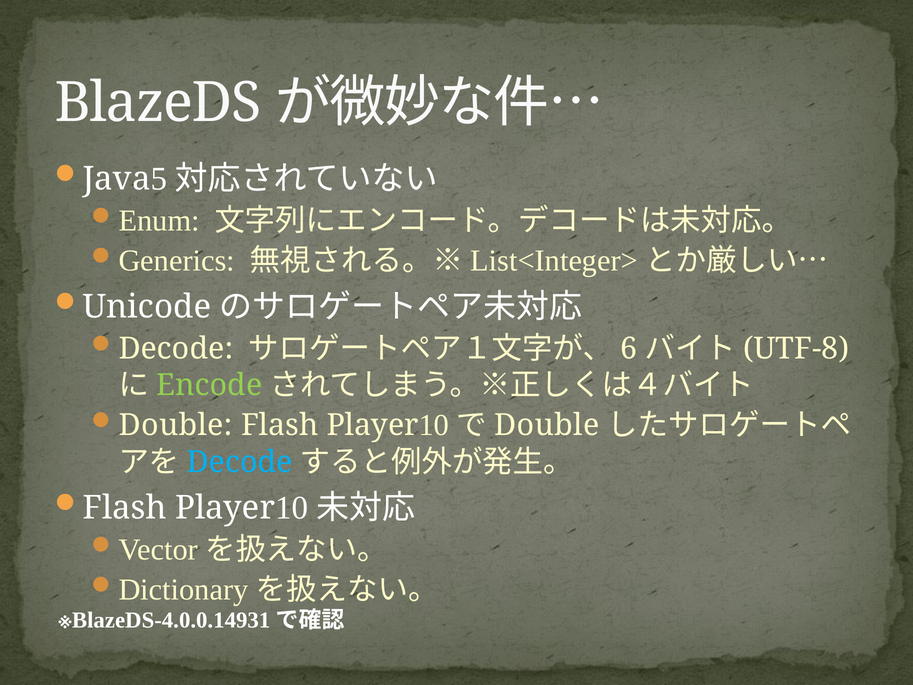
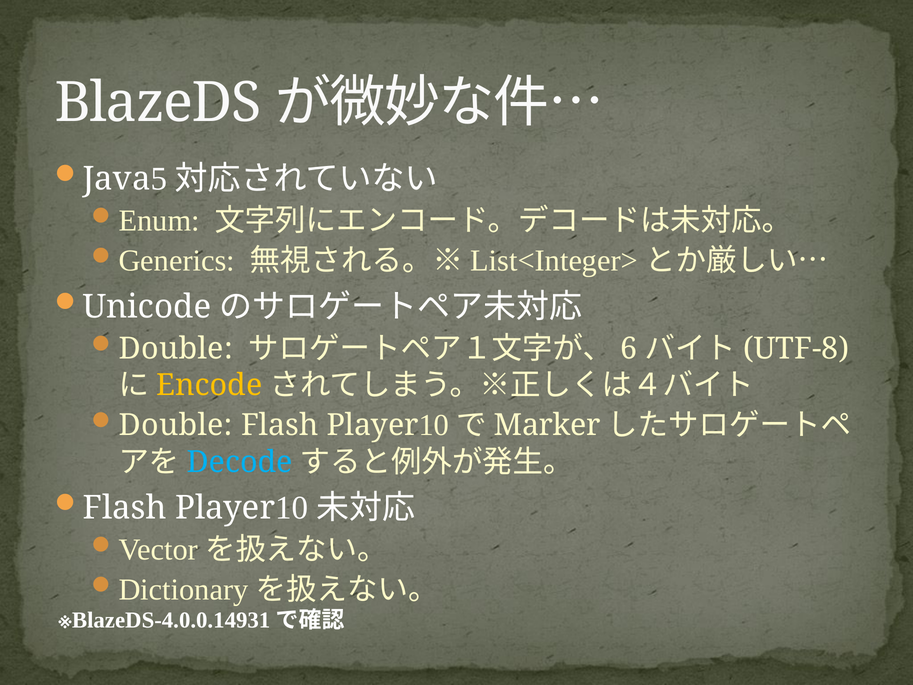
Decode: Decode -> Double (176, 348)
Encode colour: light green -> yellow (209, 385)
Double: Double -> Marker (547, 425)
